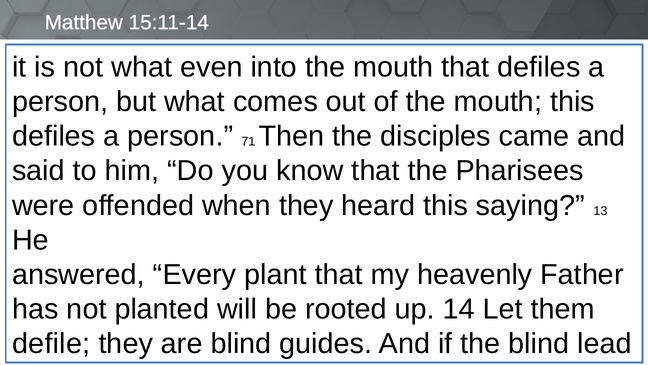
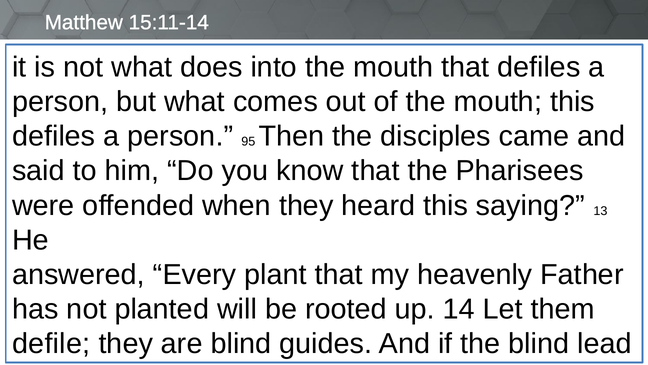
even: even -> does (211, 67)
71: 71 -> 95 (248, 141)
